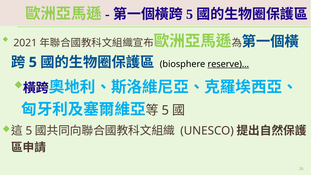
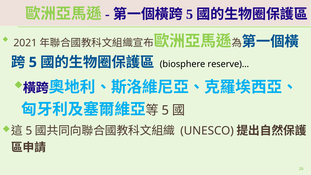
reserve)… underline: present -> none (228, 64)
